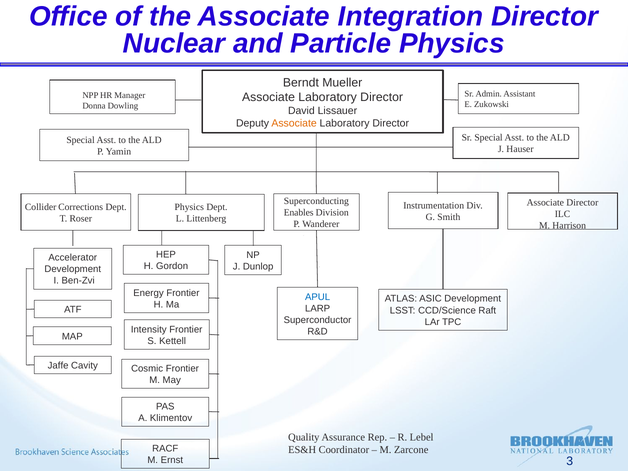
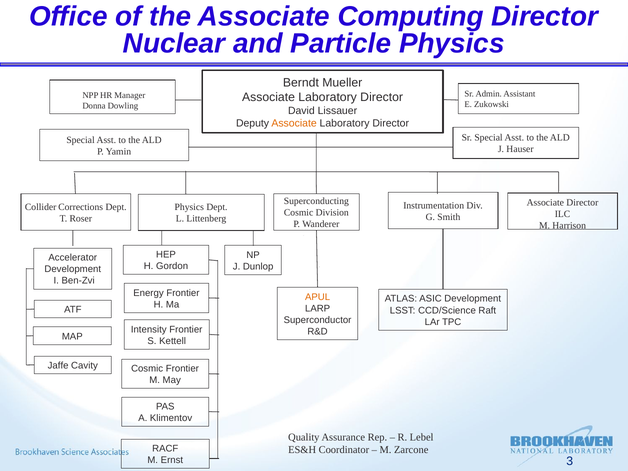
Integration: Integration -> Computing (411, 17)
Enables: Enables -> Cosmic (299, 213)
APUL colour: blue -> orange (318, 297)
